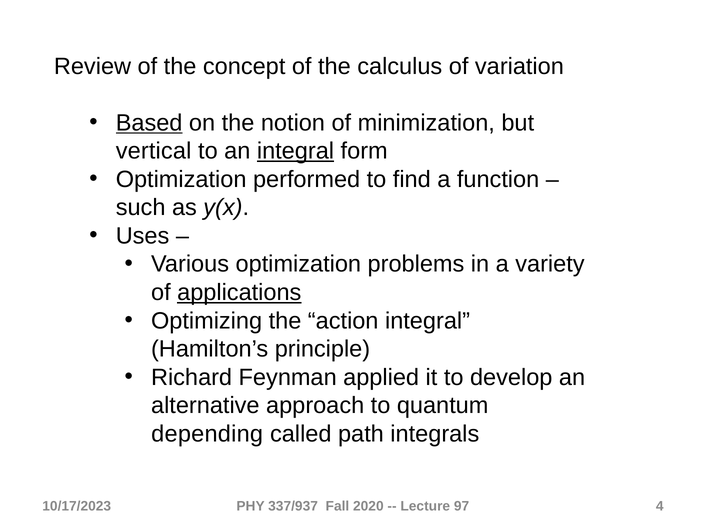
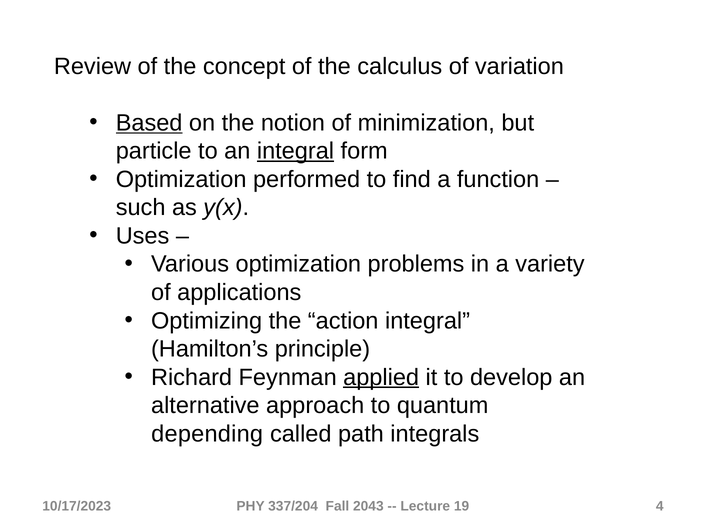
vertical: vertical -> particle (154, 151)
applications underline: present -> none (239, 292)
applied underline: none -> present (381, 377)
337/937: 337/937 -> 337/204 (293, 506)
2020: 2020 -> 2043 (368, 506)
97: 97 -> 19 (462, 506)
